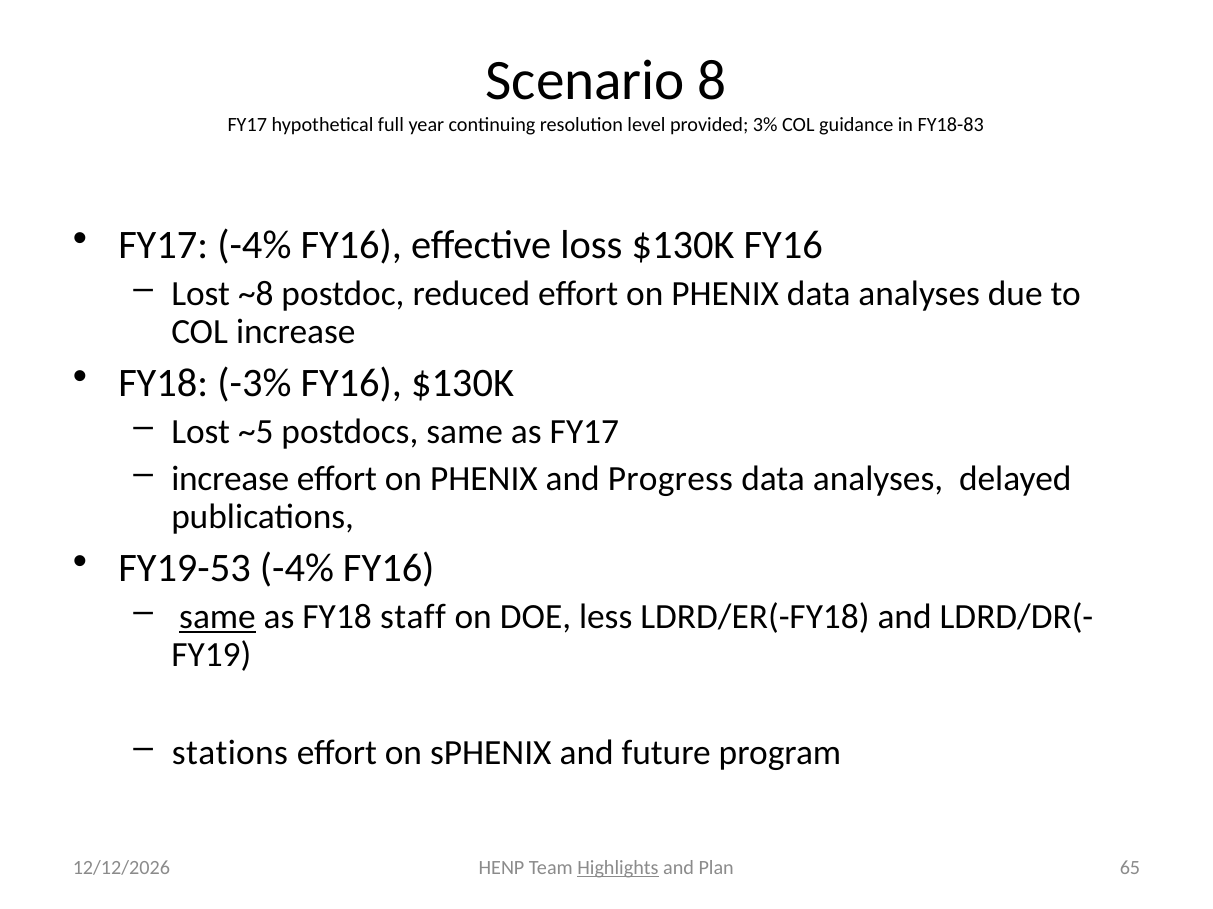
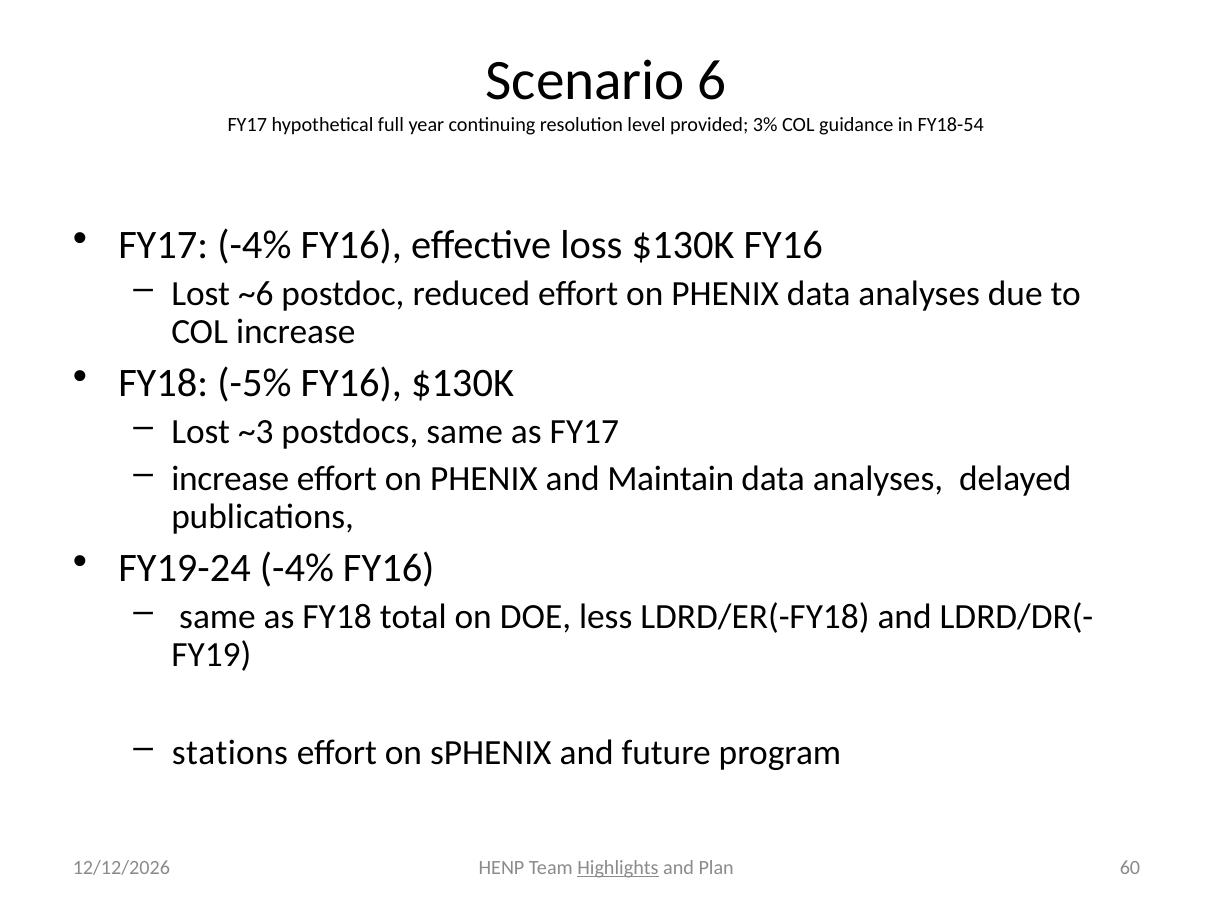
8: 8 -> 6 (712, 81)
FY18-83: FY18-83 -> FY18-54 (951, 125)
~8: ~8 -> ~6 (256, 294)
-3%: -3% -> -5% (254, 384)
~5: ~5 -> ~3 (256, 432)
Progress: Progress -> Maintain (671, 479)
FY19-53: FY19-53 -> FY19-24 (185, 569)
same underline: present -> none (218, 617)
staff: staff -> total (413, 617)
65: 65 -> 60 (1130, 869)
